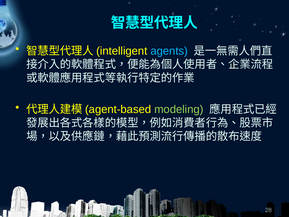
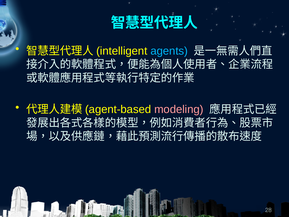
modeling colour: light green -> pink (179, 109)
